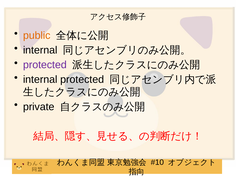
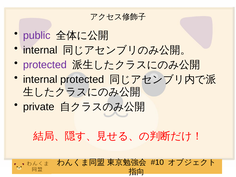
public colour: orange -> purple (37, 35)
